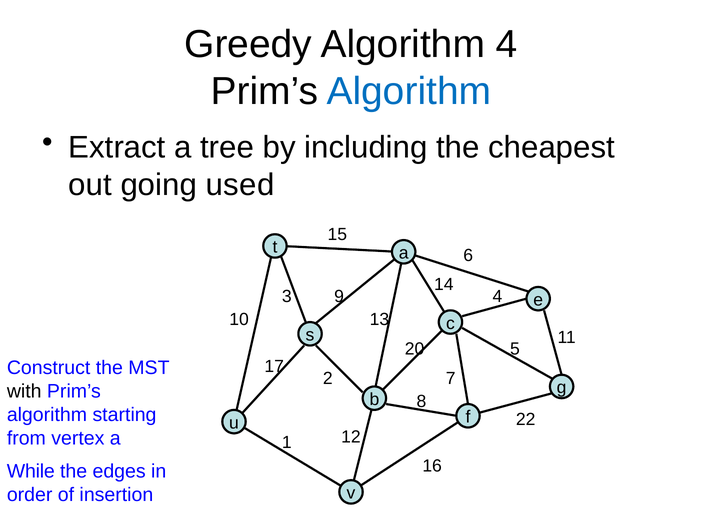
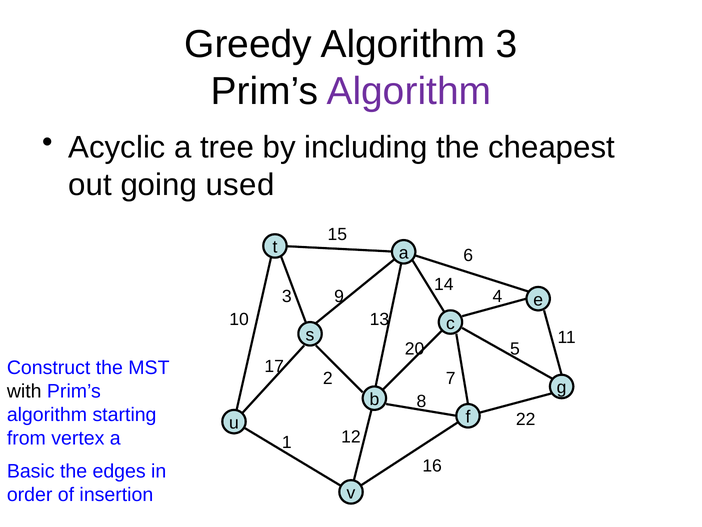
Algorithm 4: 4 -> 3 (507, 44)
Algorithm colour: blue -> purple (409, 91)
Extract: Extract -> Acyclic (117, 147)
While: While -> Basic (31, 471)
